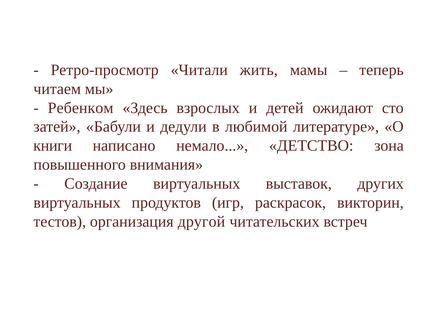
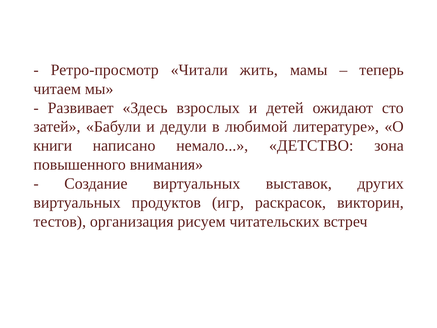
Ребенком: Ребенком -> Развивает (81, 108)
другой: другой -> рисуем (202, 221)
